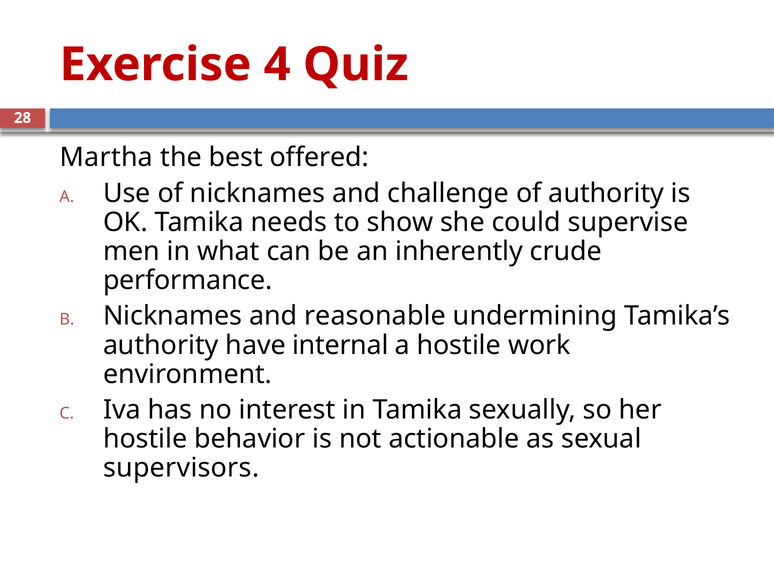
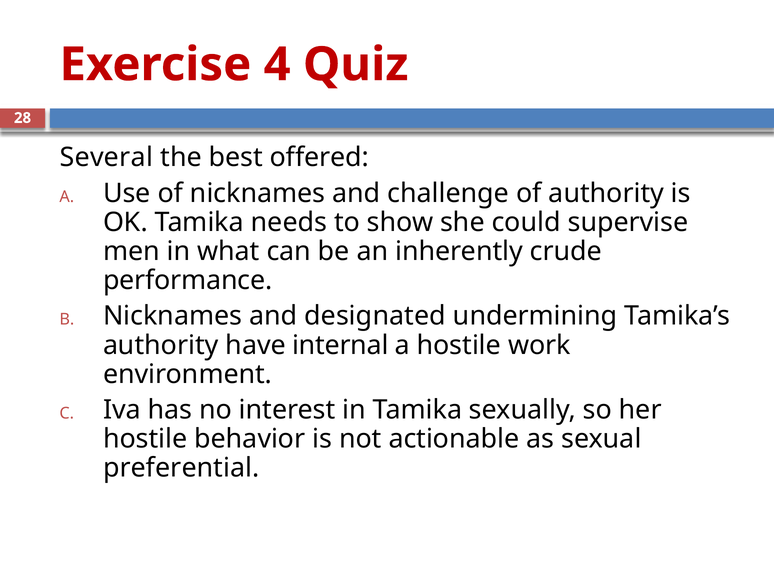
Martha: Martha -> Several (106, 157)
reasonable: reasonable -> designated (375, 316)
supervisors: supervisors -> preferential (181, 468)
